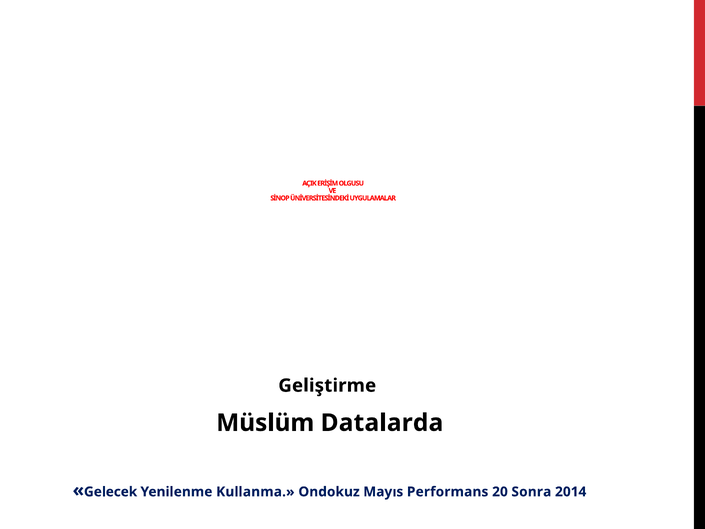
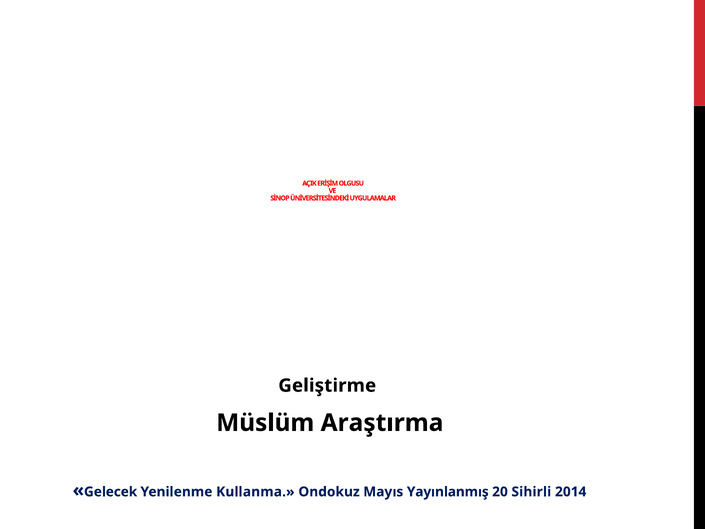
Datalarda: Datalarda -> Araştırma (382, 423)
Performans: Performans -> Yayınlanmış (448, 492)
Sonra: Sonra -> Sihirli (531, 492)
